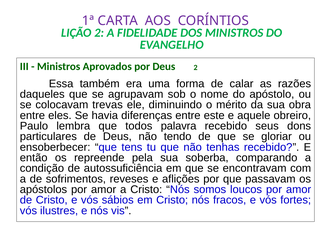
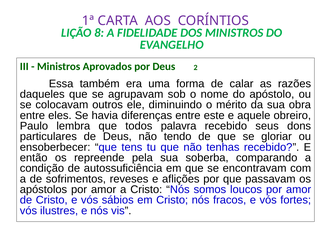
LIÇÃO 2: 2 -> 8 (99, 33)
trevas: trevas -> outros (108, 105)
